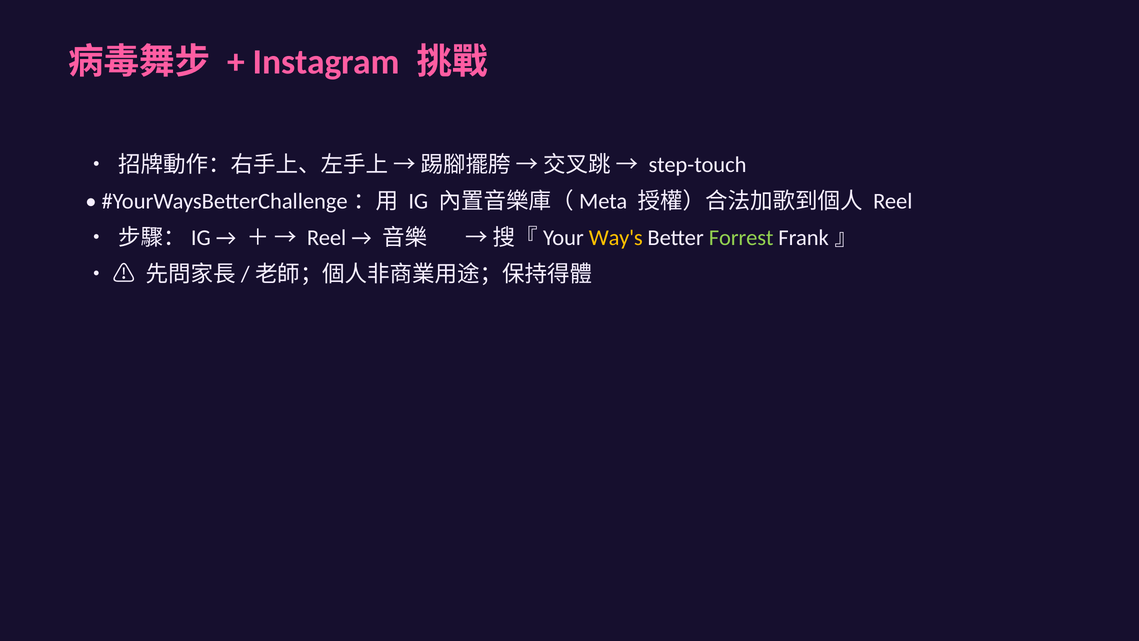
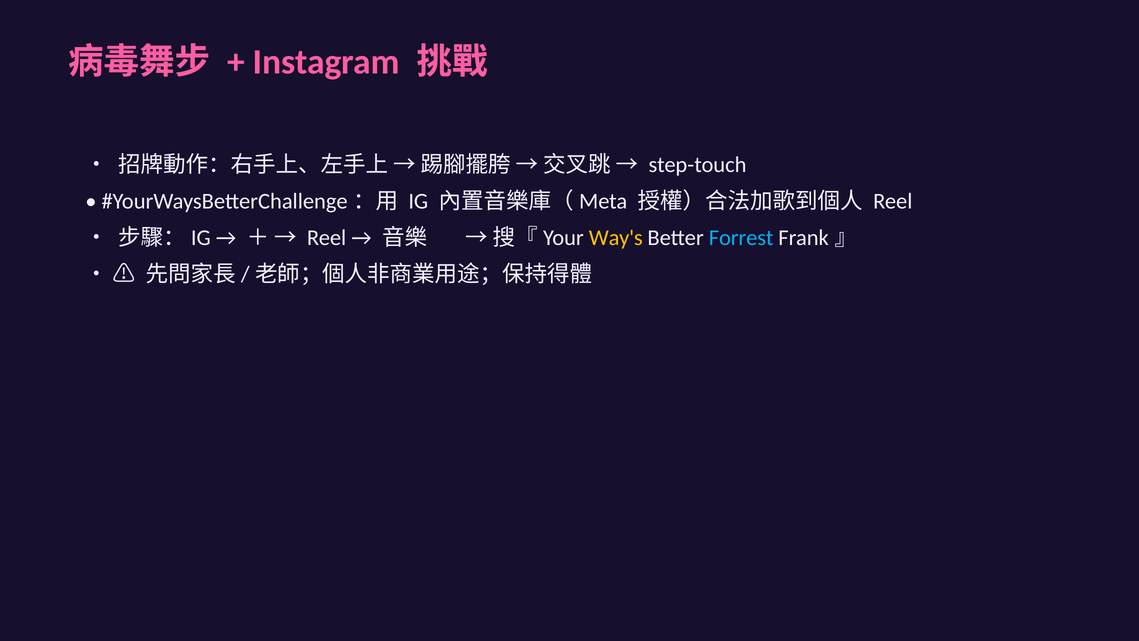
Forrest colour: light green -> light blue (741, 238)
